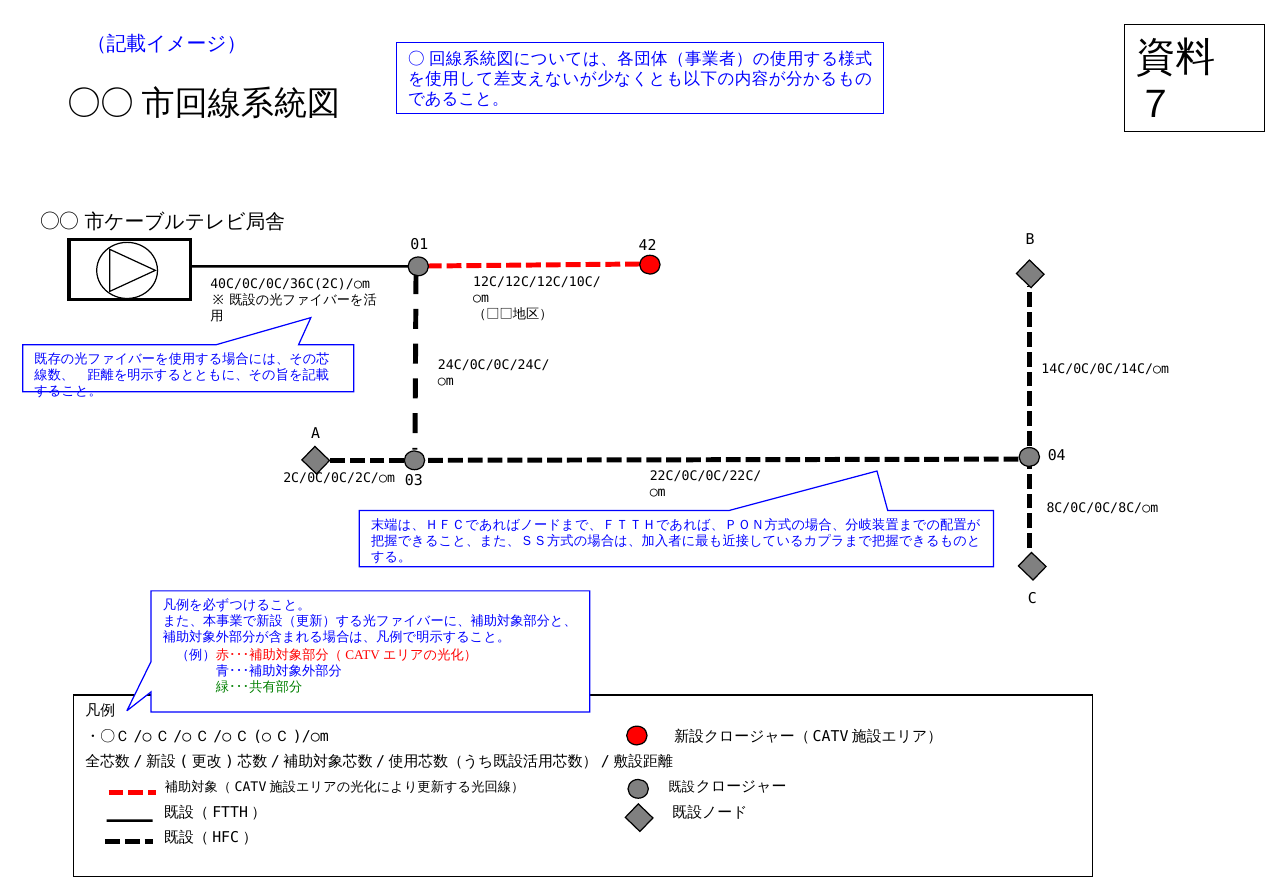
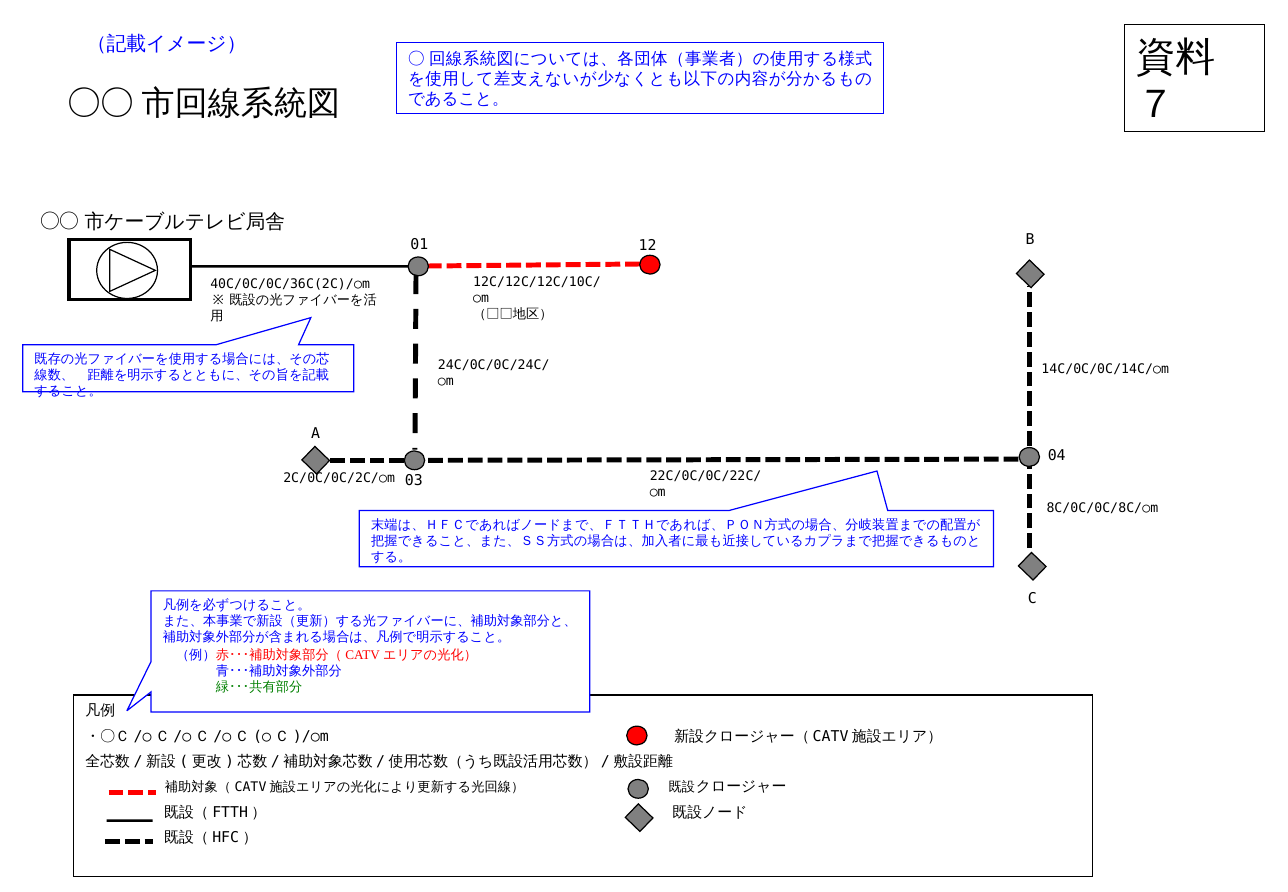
42: 42 -> 12 (648, 245)
